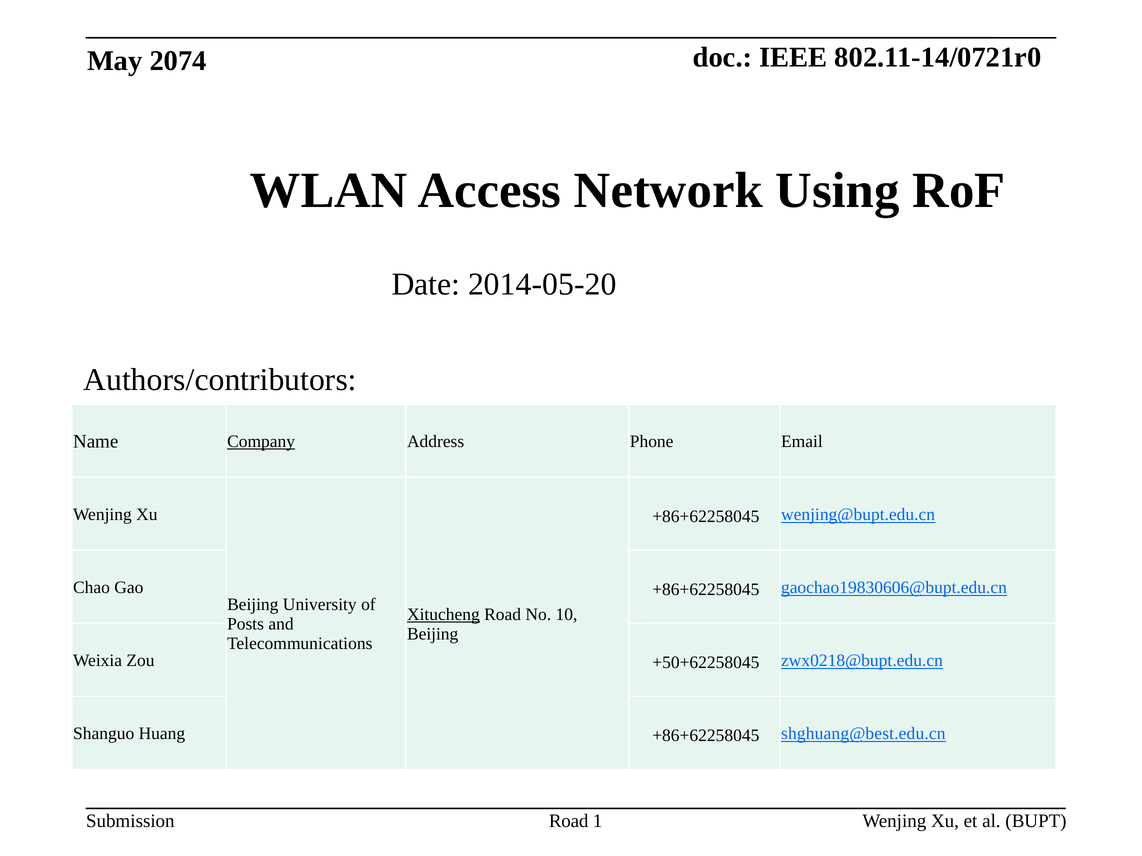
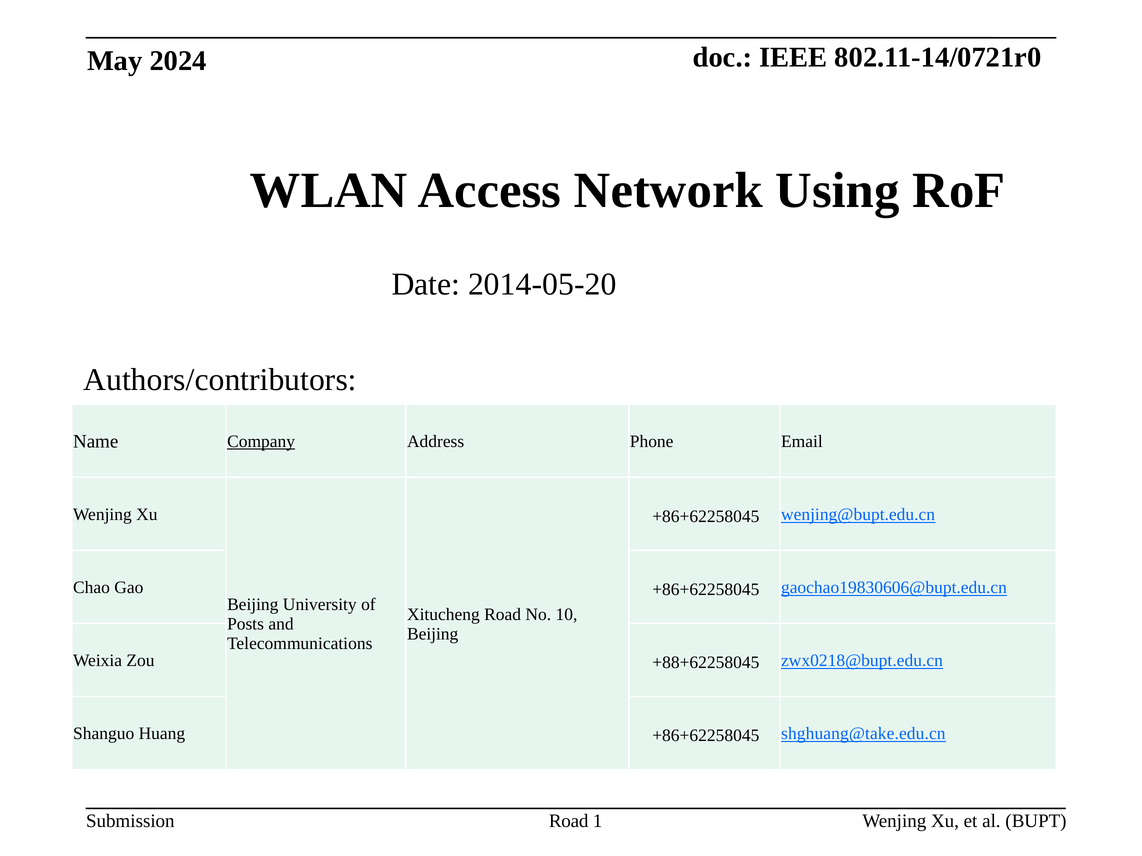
2074: 2074 -> 2024 (178, 61)
Xitucheng underline: present -> none (443, 615)
+50+62258045: +50+62258045 -> +88+62258045 (706, 663)
shghuang@best.edu.cn: shghuang@best.edu.cn -> shghuang@take.edu.cn (863, 734)
